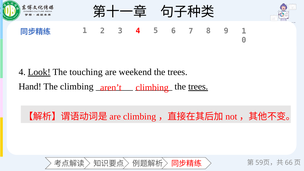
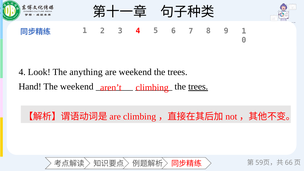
Look underline: present -> none (39, 72)
touching: touching -> anything (86, 72)
The climbing: climbing -> weekend (77, 87)
